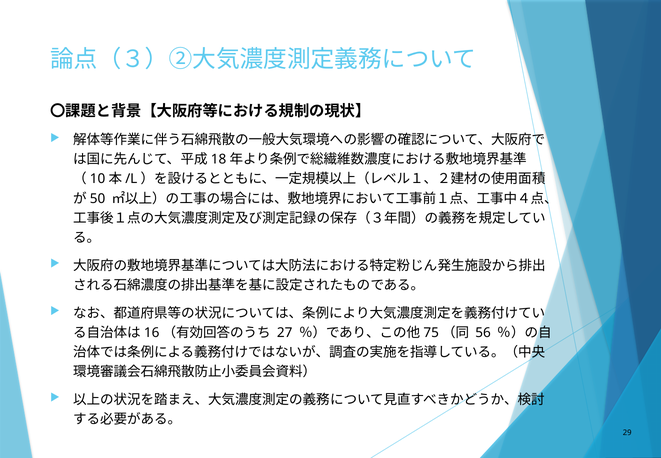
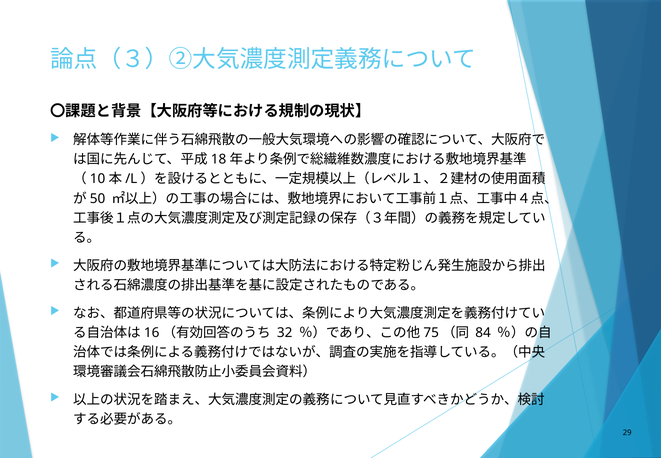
27: 27 -> 32 (285, 332)
56: 56 -> 84 (483, 332)
